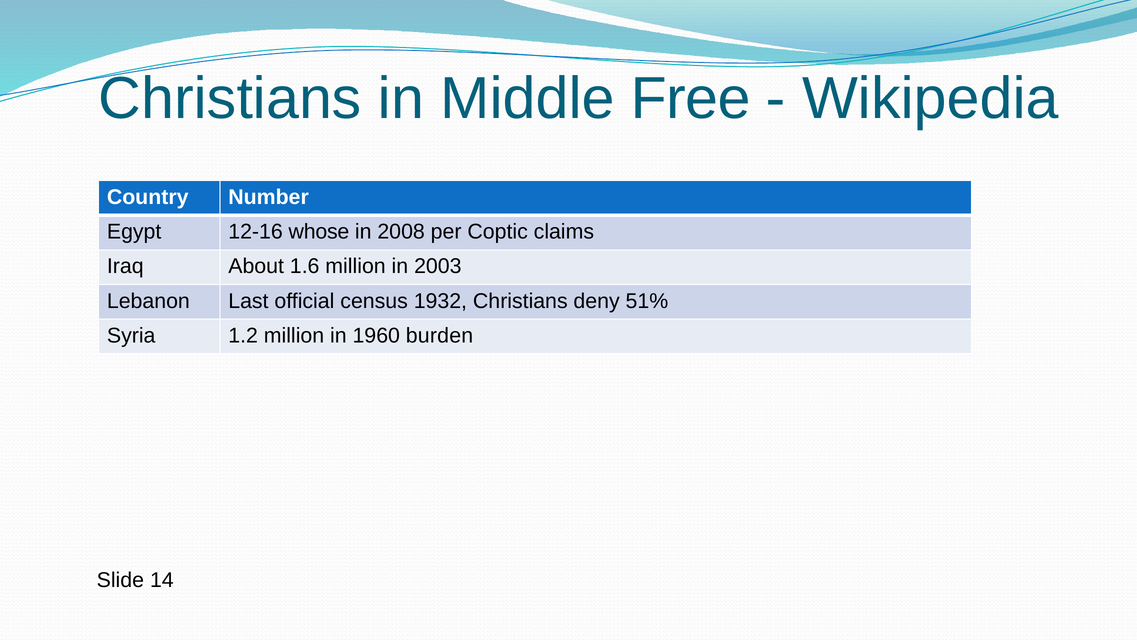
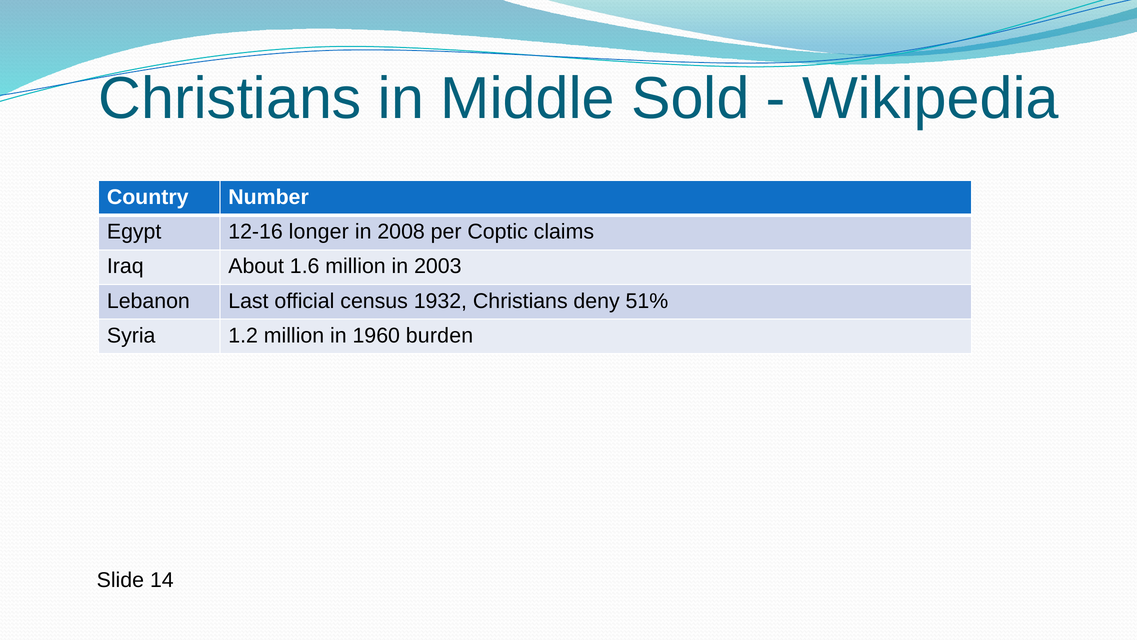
Free: Free -> Sold (690, 99)
whose: whose -> longer (319, 232)
